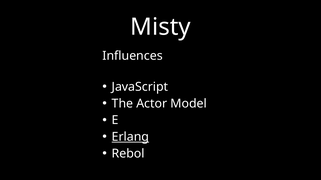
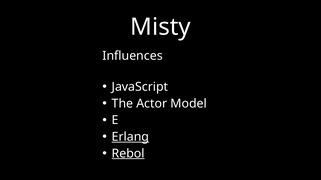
Rebol underline: none -> present (128, 154)
